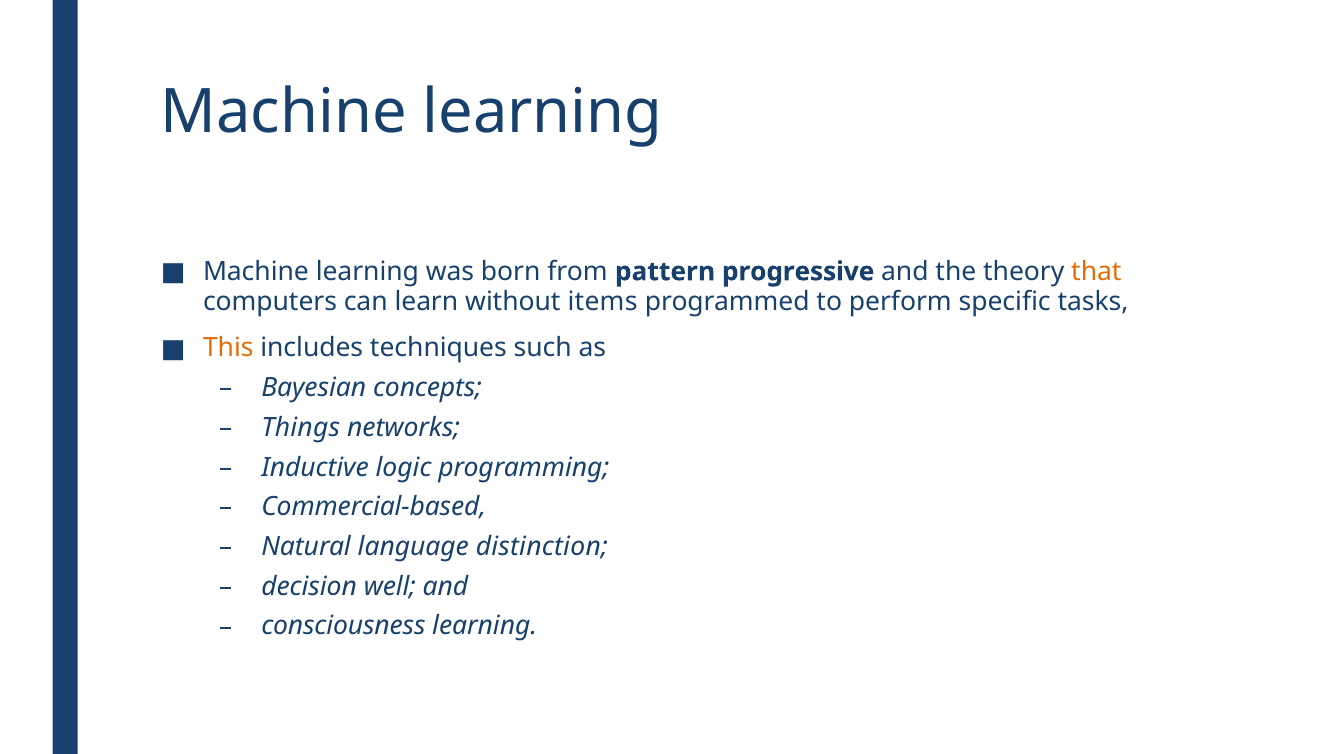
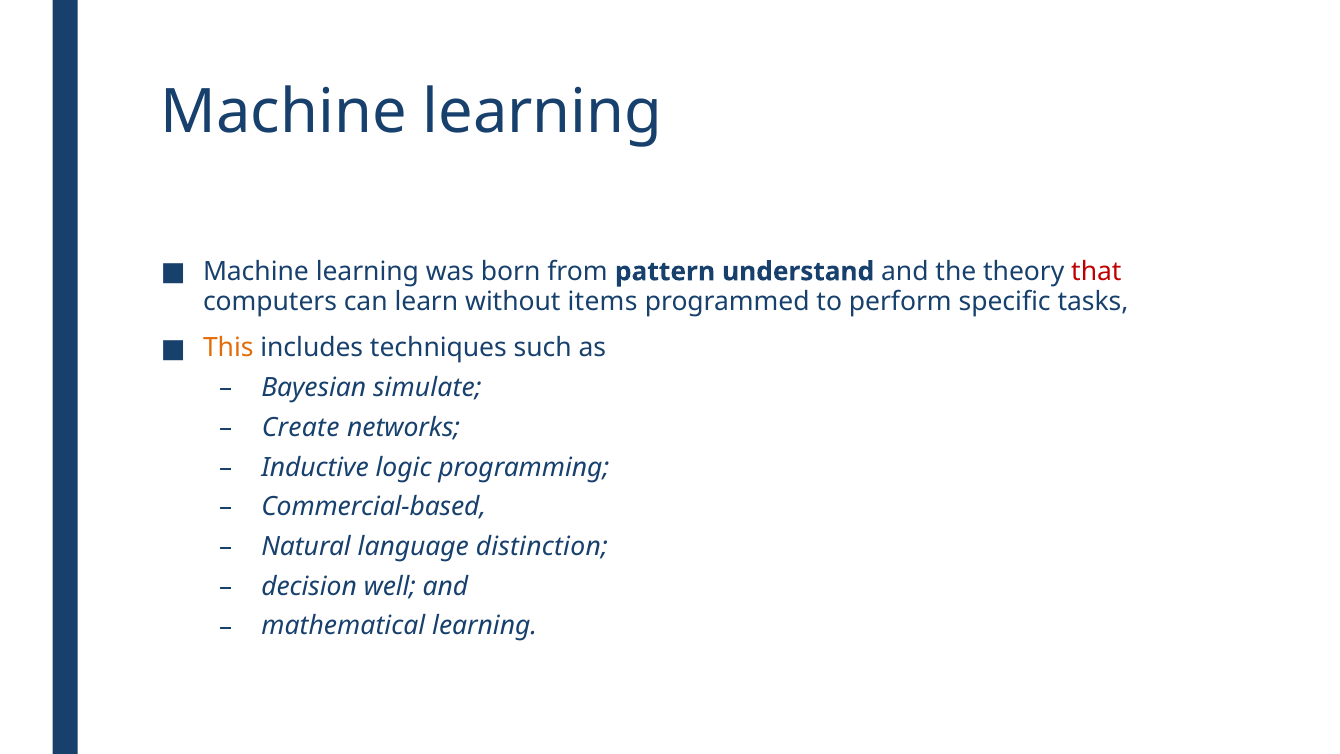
progressive: progressive -> understand (798, 271)
that colour: orange -> red (1096, 271)
concepts: concepts -> simulate (427, 388)
Things: Things -> Create (301, 427)
consciousness: consciousness -> mathematical (343, 626)
